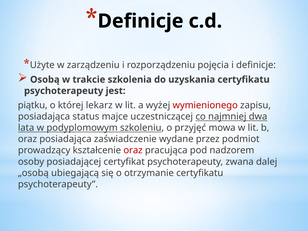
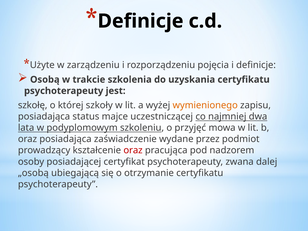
piątku: piątku -> szkołę (33, 105)
lekarz: lekarz -> szkoły (99, 105)
wymienionego colour: red -> orange (205, 105)
